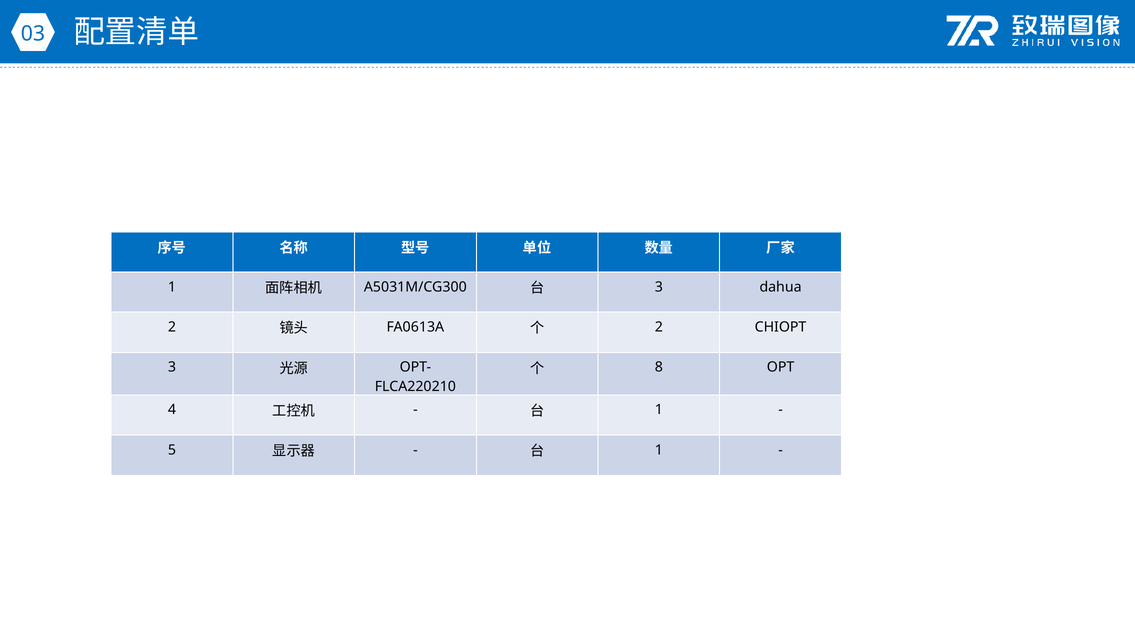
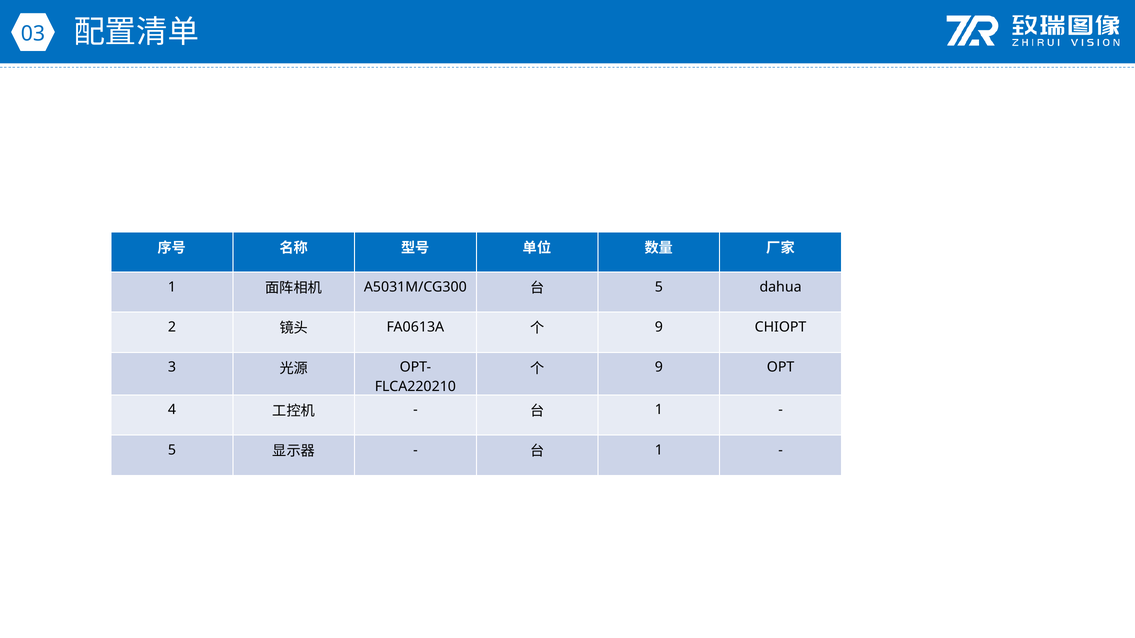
3: 3 -> 5 (659, 287)
2: 2 -> 9 (659, 327)
8: 8 -> 9 (659, 367)
